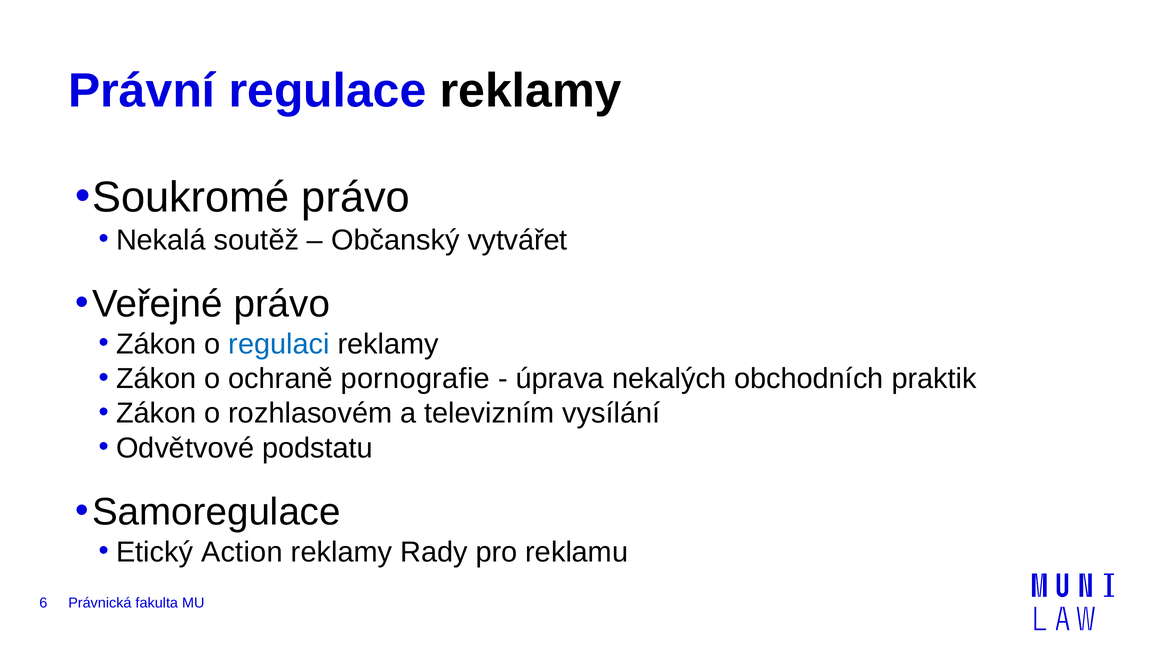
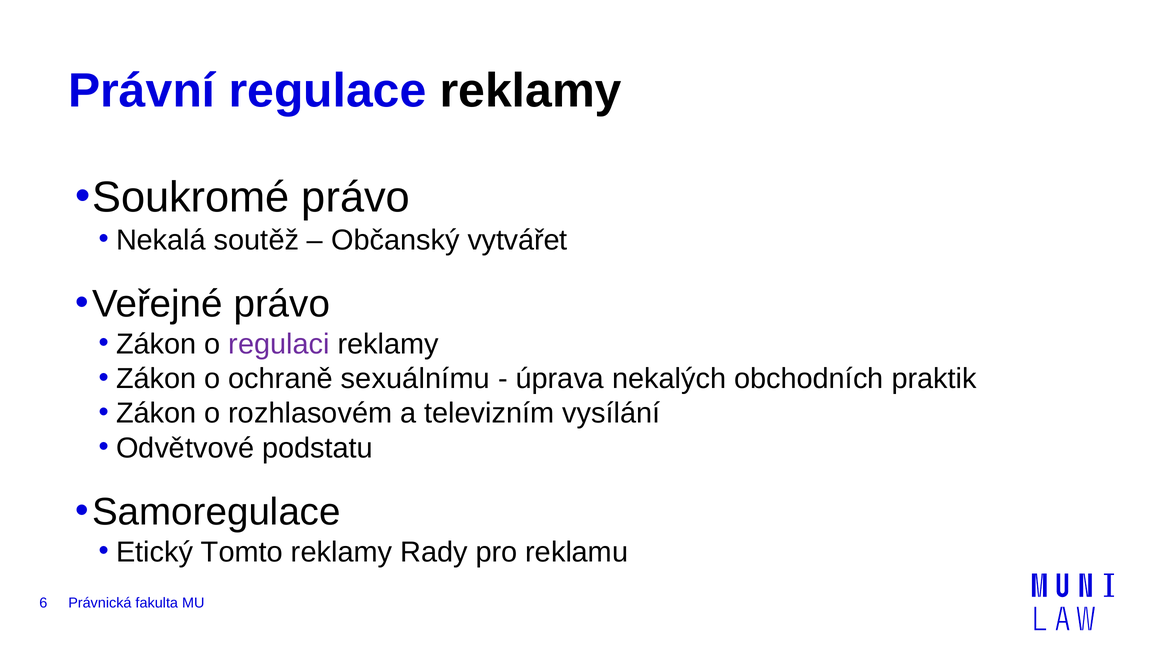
regulaci colour: blue -> purple (279, 344)
pornografie: pornografie -> sexuálnímu (415, 379)
Action: Action -> Tomto (242, 552)
